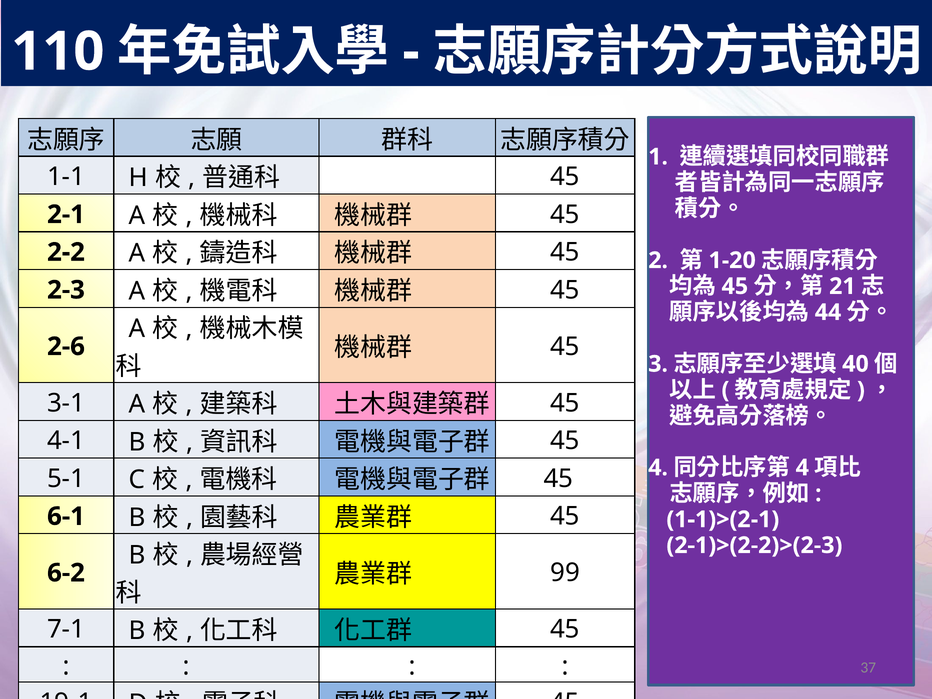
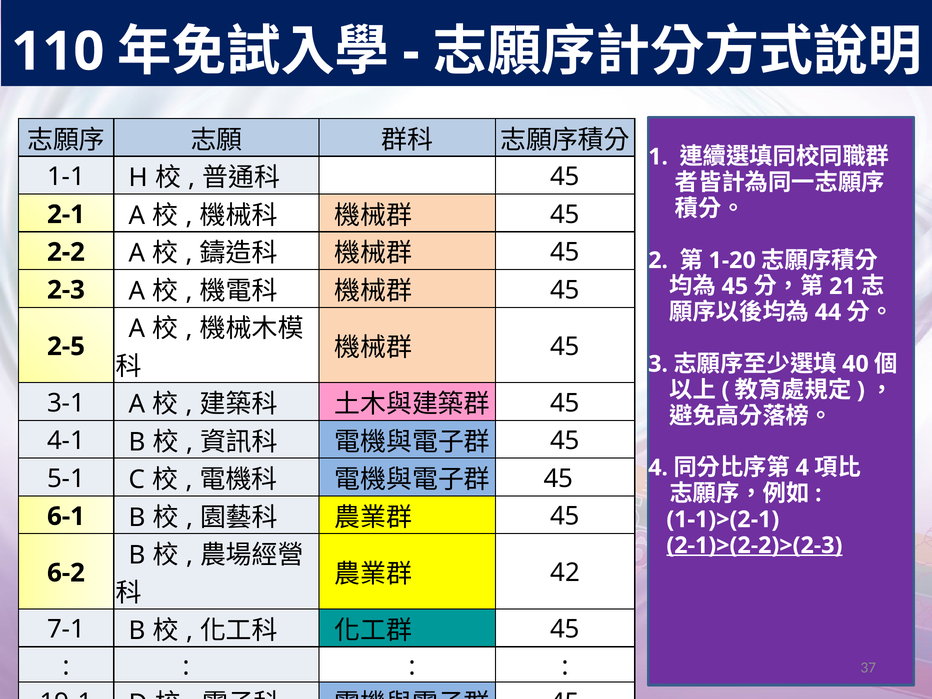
2-6: 2-6 -> 2-5 (66, 347)
2-1)>(2-2)>(2-3 underline: none -> present (754, 545)
99: 99 -> 42 (565, 573)
